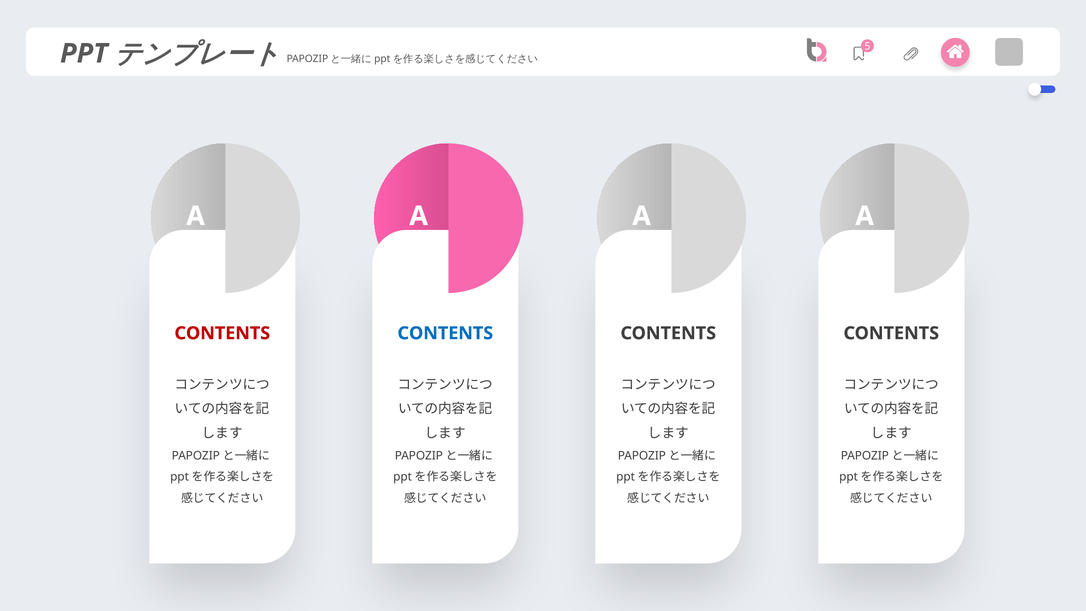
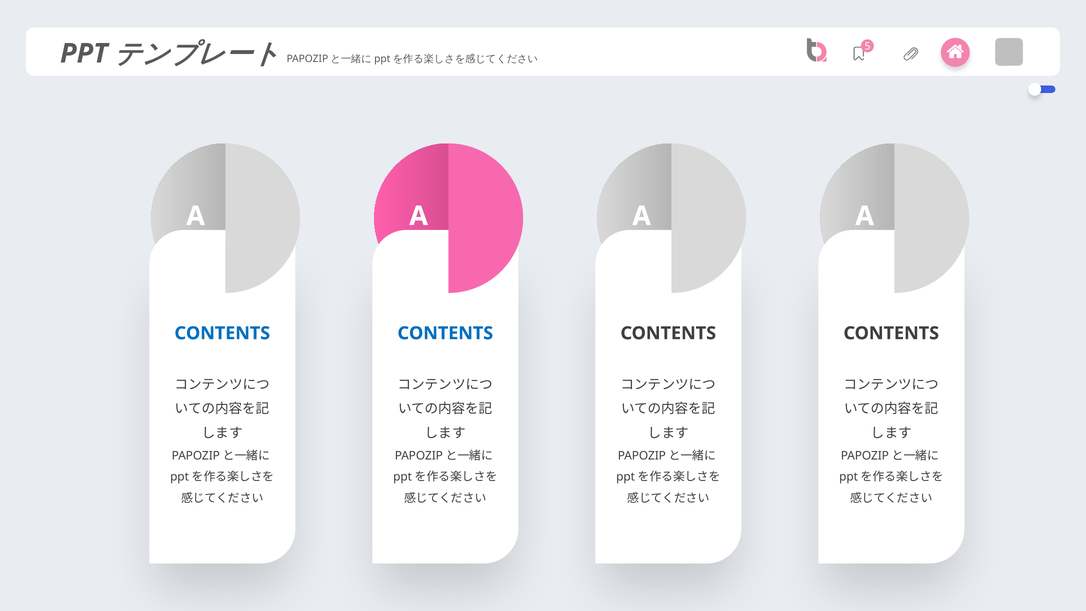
CONTENTS colour: red -> blue (222, 333)
